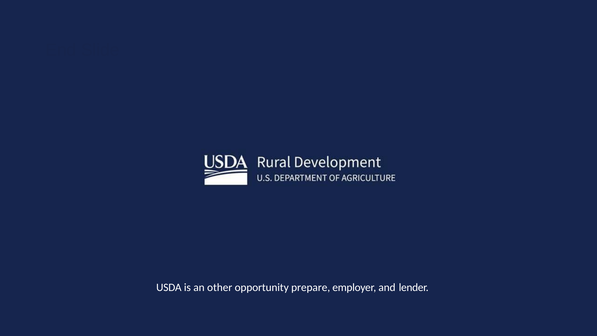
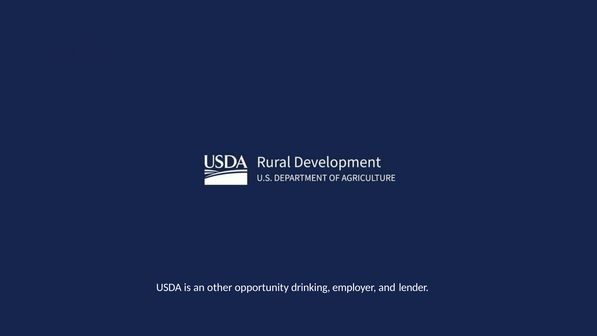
prepare: prepare -> drinking (311, 287)
